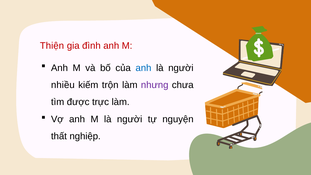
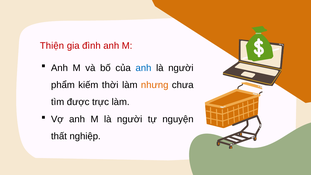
nhiều: nhiều -> phẩm (63, 85)
trộn: trộn -> thời (110, 85)
nhưng colour: purple -> orange (155, 85)
